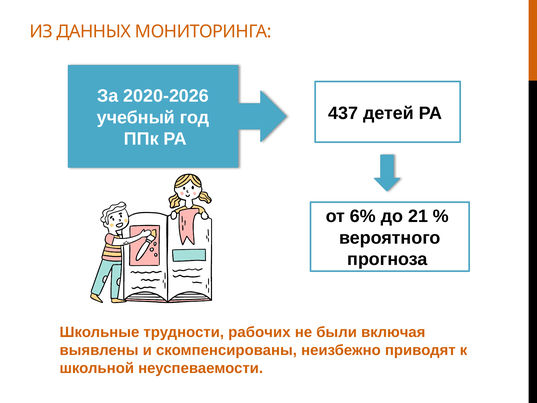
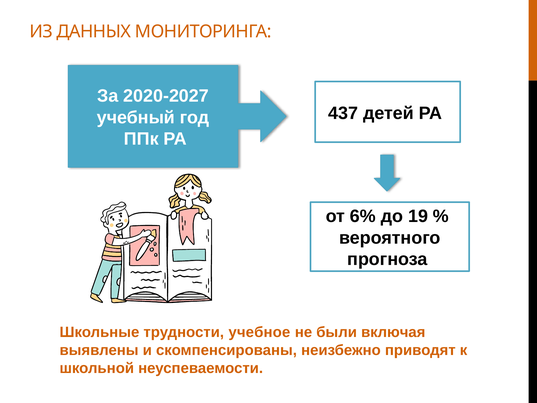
2020-2026: 2020-2026 -> 2020-2027 (166, 96)
21: 21 -> 19 (418, 216)
рабочих: рабочих -> учебное (259, 332)
